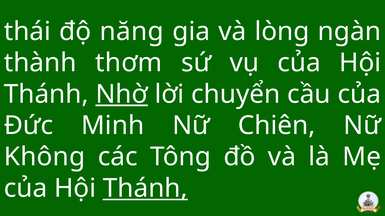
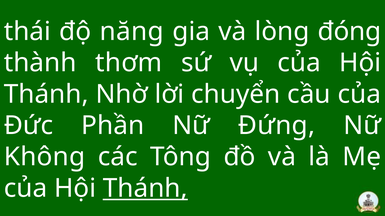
ngàn: ngàn -> đóng (349, 31)
Nhờ underline: present -> none (122, 94)
Minh: Minh -> Phần (113, 126)
Chiên: Chiên -> Đứng (277, 126)
